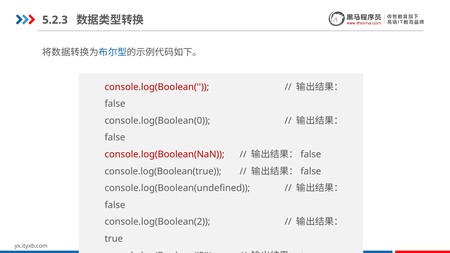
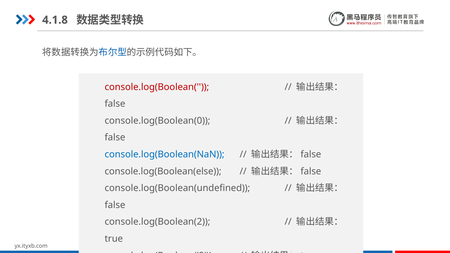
5.2.3: 5.2.3 -> 4.1.8 (55, 20)
console.log(Boolean(NaN colour: red -> blue (165, 155)
console.log(Boolean(true: console.log(Boolean(true -> console.log(Boolean(else (163, 171)
